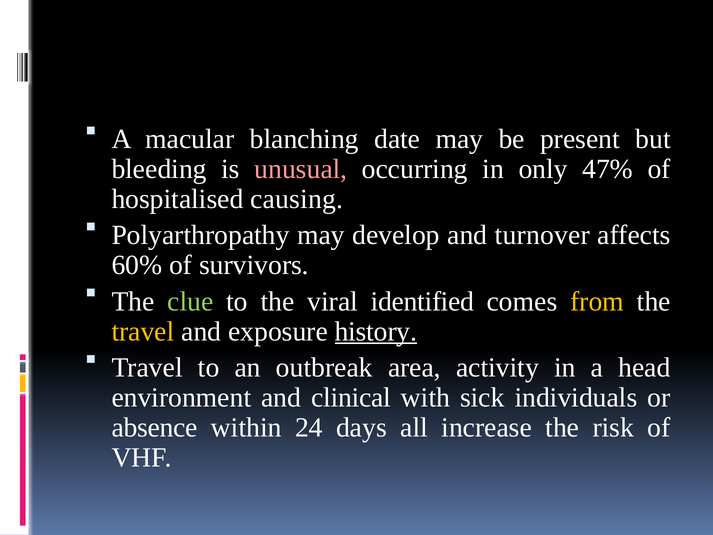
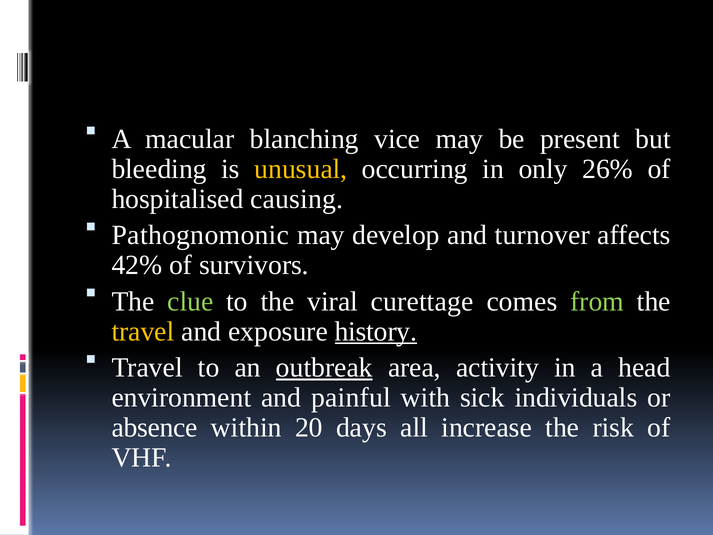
date: date -> vice (397, 139)
unusual colour: pink -> yellow (301, 169)
47%: 47% -> 26% (608, 169)
Polyarthropathy: Polyarthropathy -> Pathognomonic (200, 235)
60%: 60% -> 42% (137, 265)
identified: identified -> curettage (422, 301)
from colour: yellow -> light green (597, 301)
outbreak underline: none -> present (324, 367)
clinical: clinical -> painful (351, 397)
24: 24 -> 20 (309, 427)
